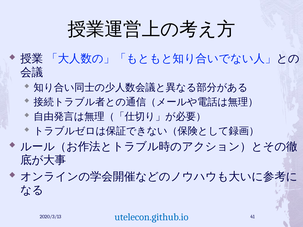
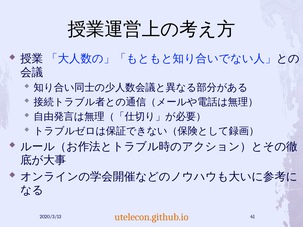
utelecon.github.io colour: blue -> orange (151, 217)
